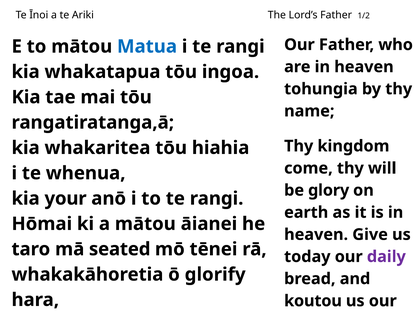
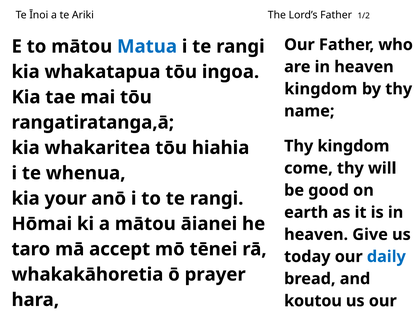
tohungia: tohungia -> kingdom (321, 89)
glory: glory -> good (329, 190)
seated: seated -> accept (120, 249)
daily colour: purple -> blue (386, 256)
glorify: glorify -> prayer (215, 274)
